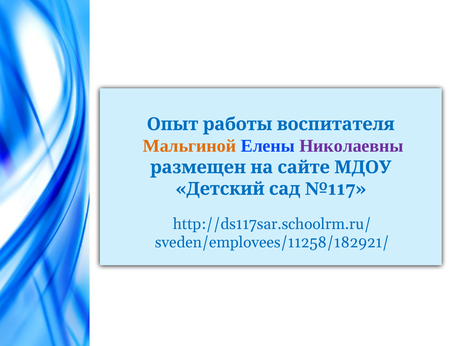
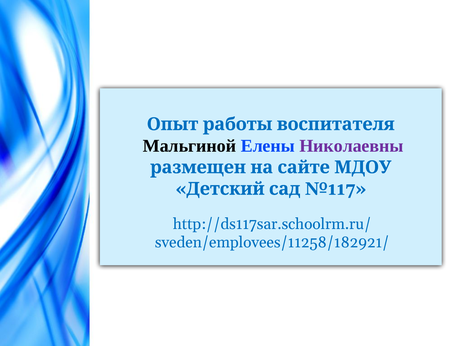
Мальгиной colour: orange -> black (190, 146)
